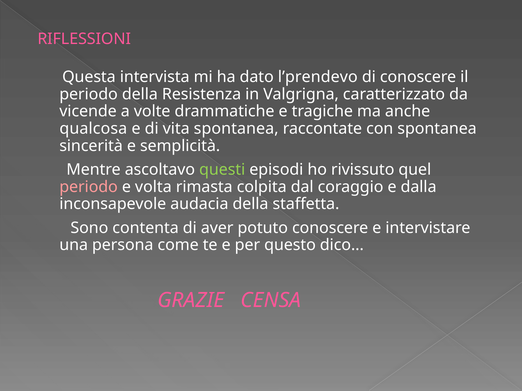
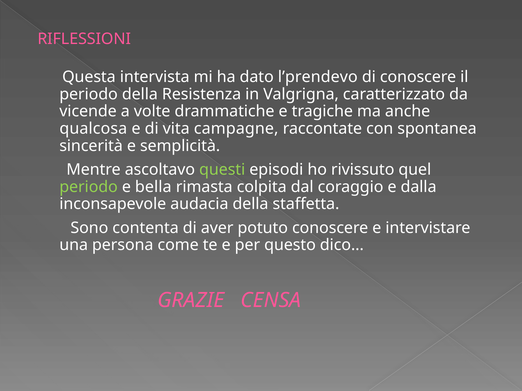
vita spontanea: spontanea -> campagne (236, 129)
periodo colour: pink -> light green (89, 187)
volta: volta -> bella (153, 187)
